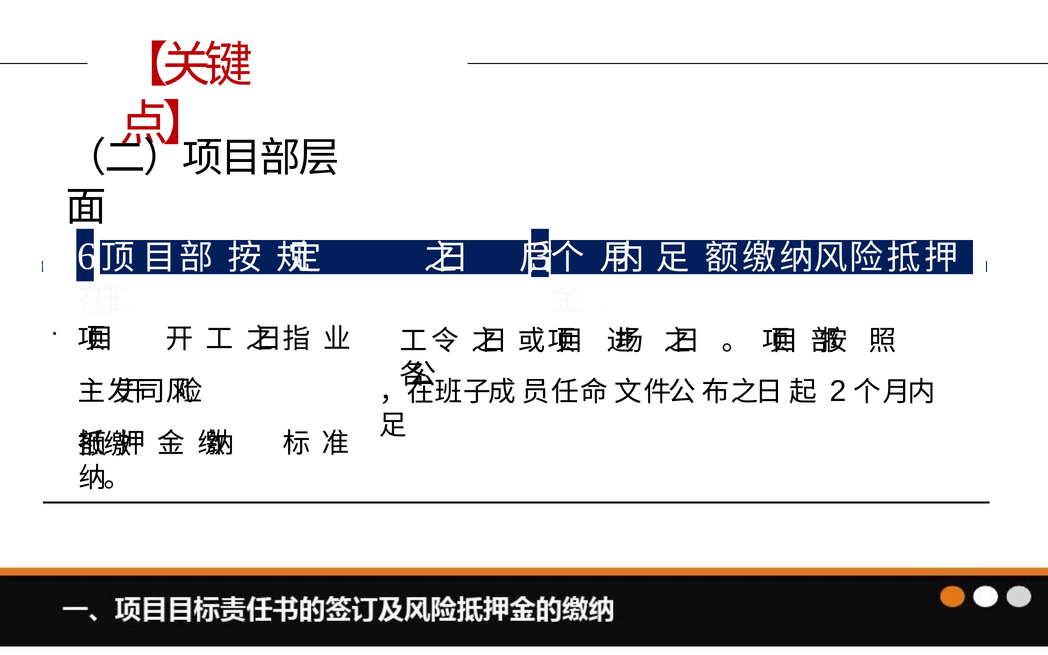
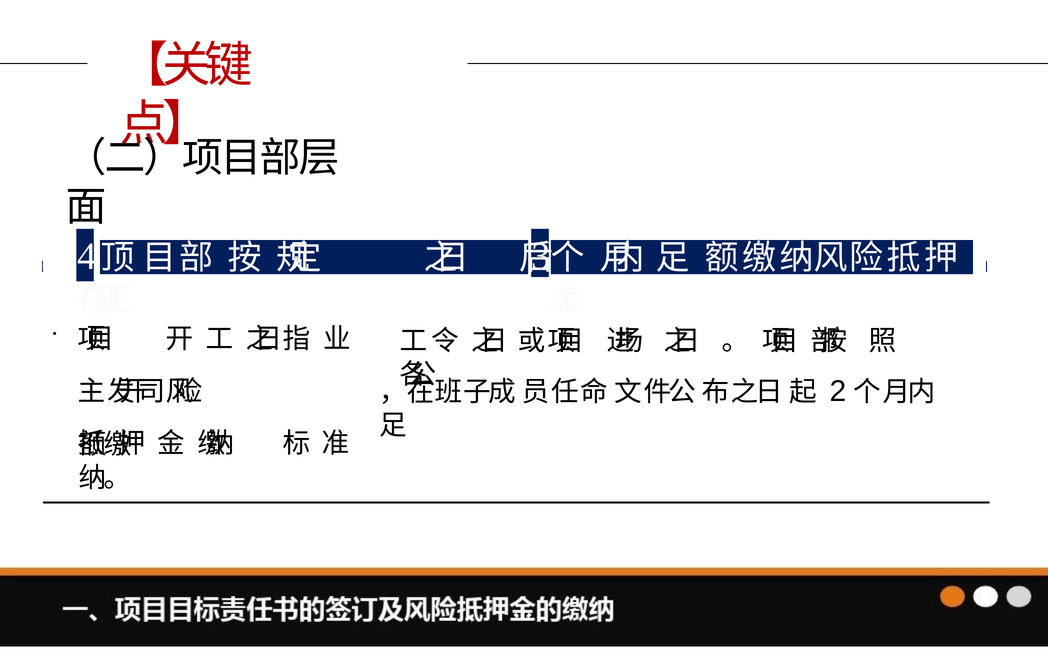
6: 6 -> 4 (87, 257)
